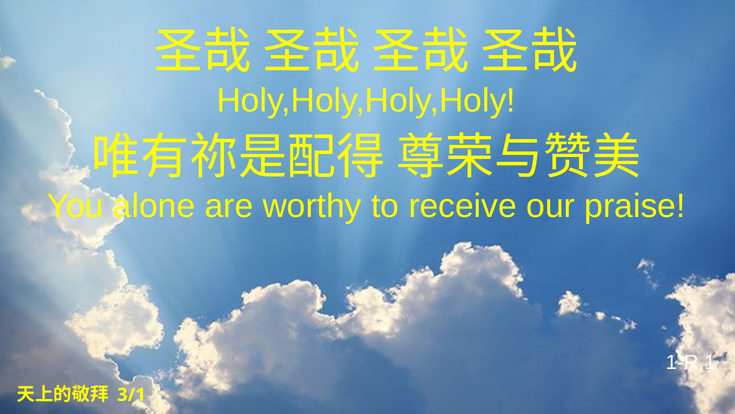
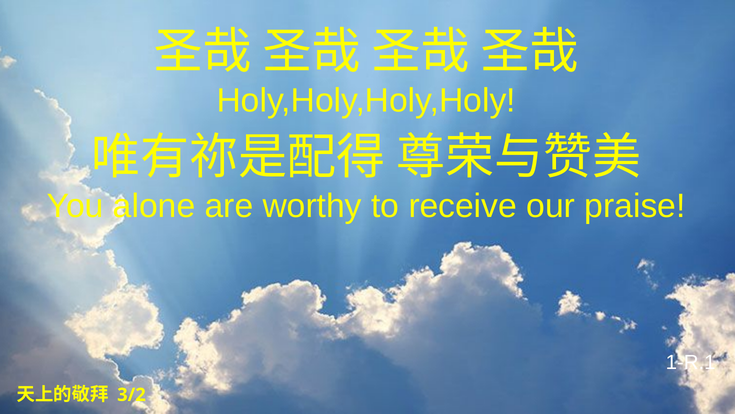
3/1: 3/1 -> 3/2 (131, 394)
